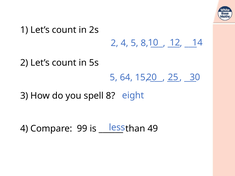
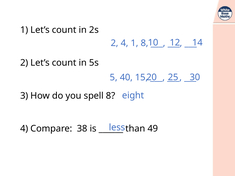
4 5: 5 -> 1 (135, 43)
64: 64 -> 40 (126, 78)
99: 99 -> 38 (82, 129)
